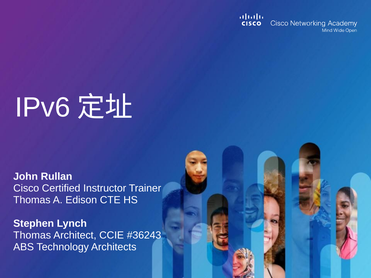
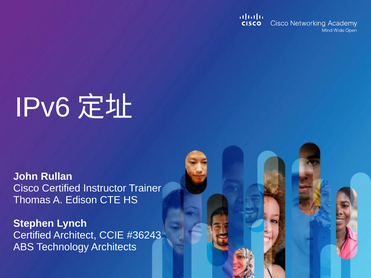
Thomas: Thomas -> Certified (32, 235)
